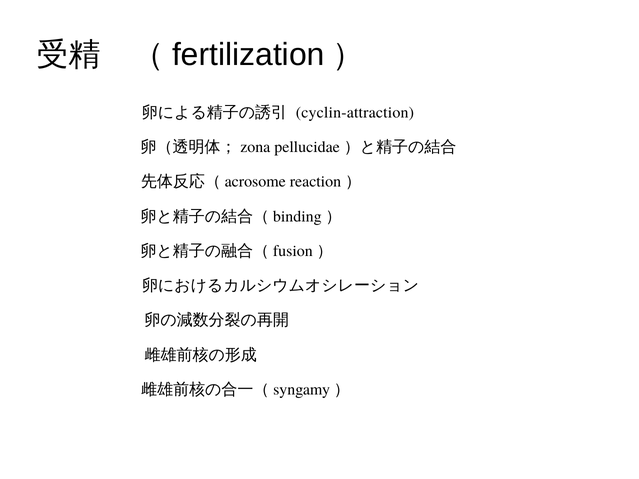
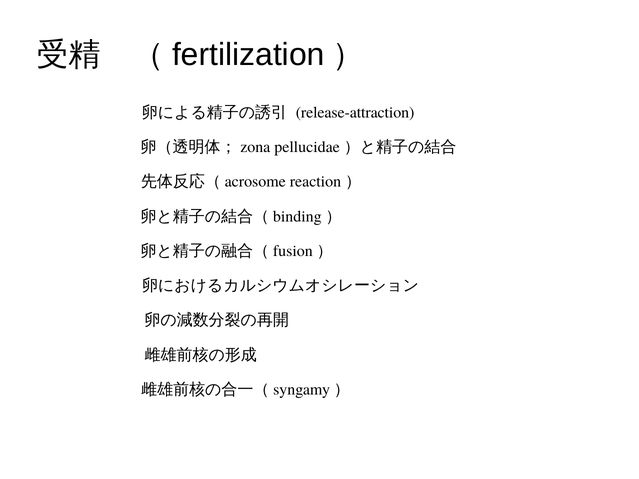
cyclin-attraction: cyclin-attraction -> release-attraction (355, 113)
